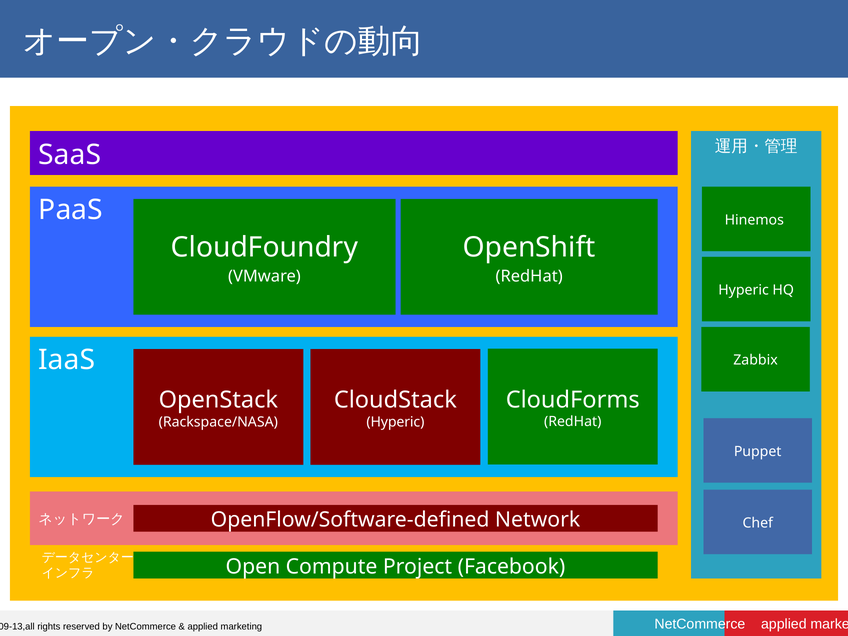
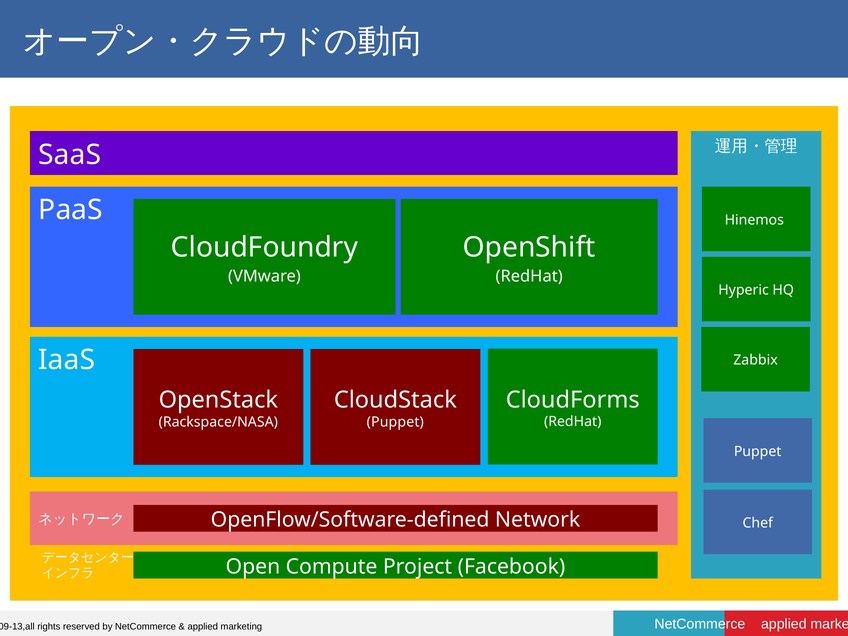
Hyperic: Hyperic -> Puppet (395, 422)
